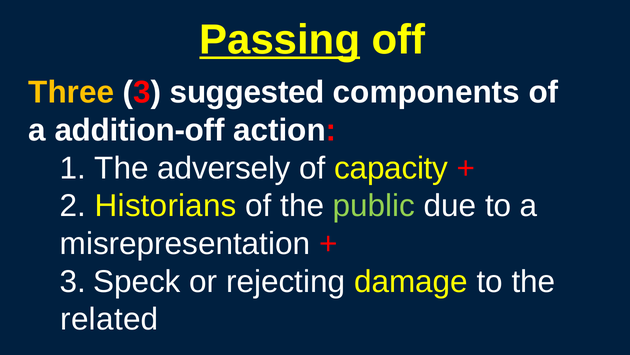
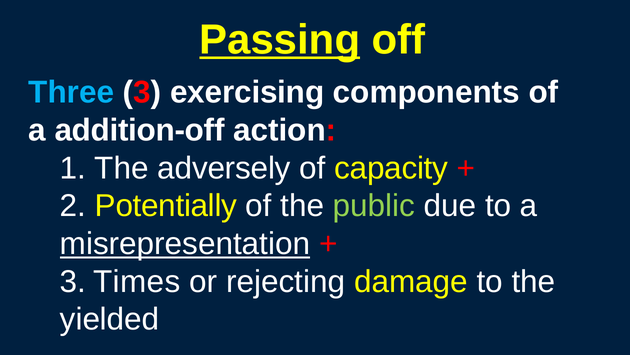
Three colour: yellow -> light blue (71, 92)
suggested: suggested -> exercising (247, 92)
Historians: Historians -> Potentially (166, 206)
misrepresentation underline: none -> present (185, 243)
Speck: Speck -> Times (137, 281)
related: related -> yielded (110, 319)
